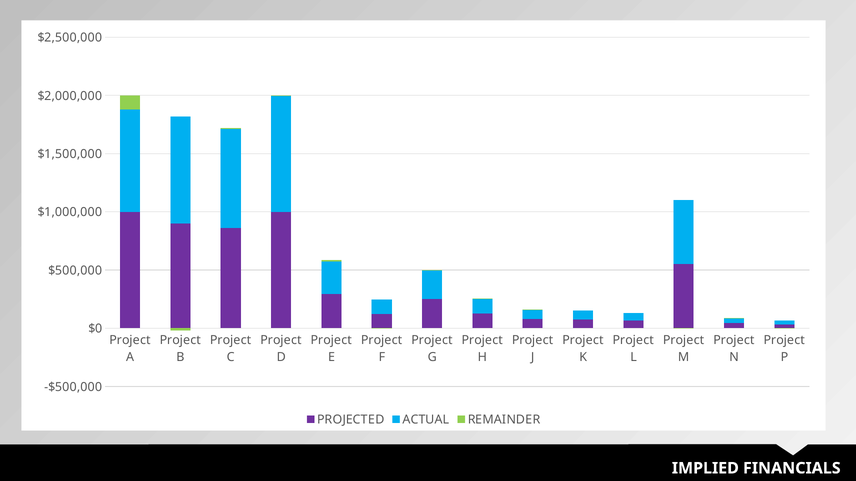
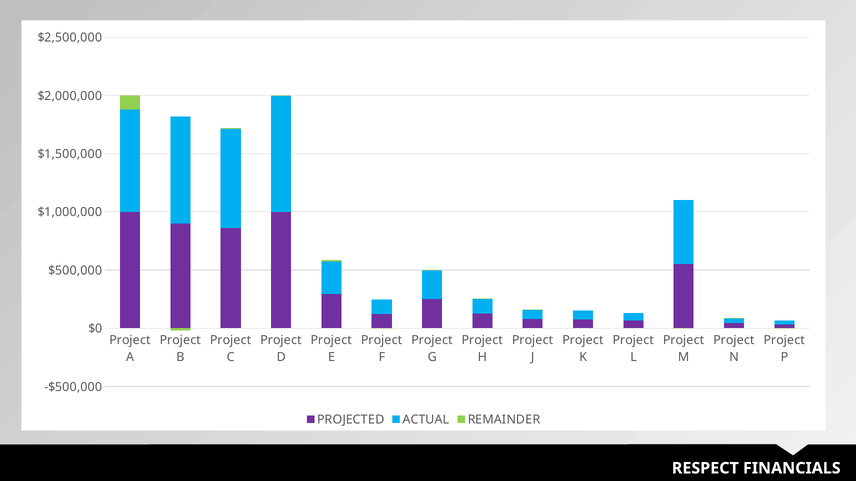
IMPLIED: IMPLIED -> RESPECT (705, 469)
